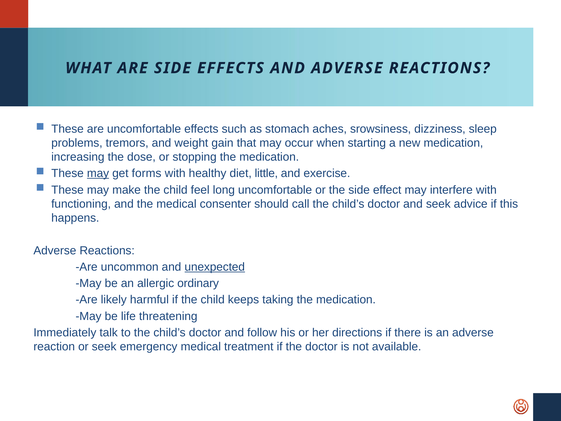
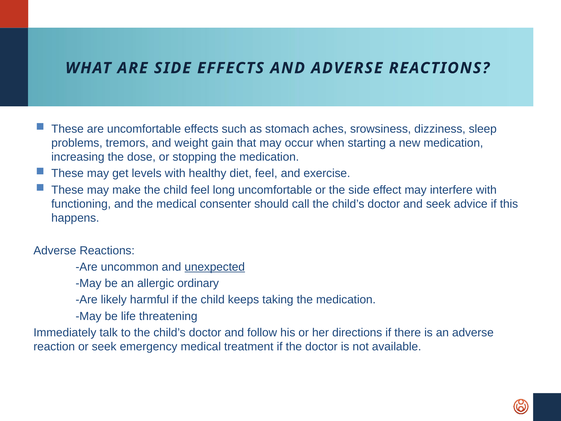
may underline: present -> none (98, 173)
forms: forms -> levels (147, 173)
diet little: little -> feel (266, 173)
